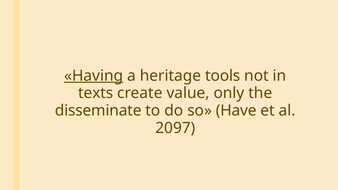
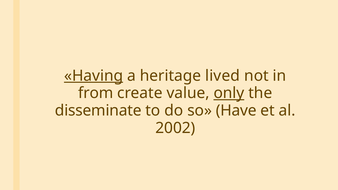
tools: tools -> lived (223, 76)
texts: texts -> from (96, 93)
only underline: none -> present (229, 93)
2097: 2097 -> 2002 (175, 128)
